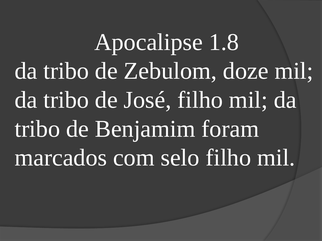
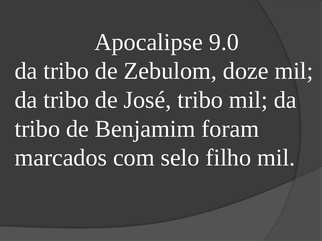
1.8: 1.8 -> 9.0 (224, 42)
José filho: filho -> tribo (200, 100)
